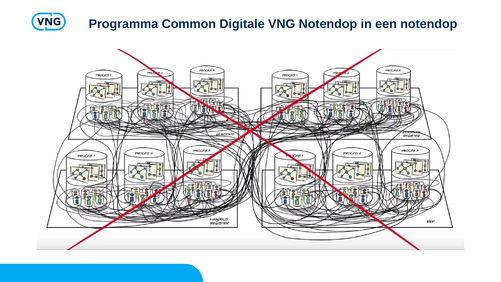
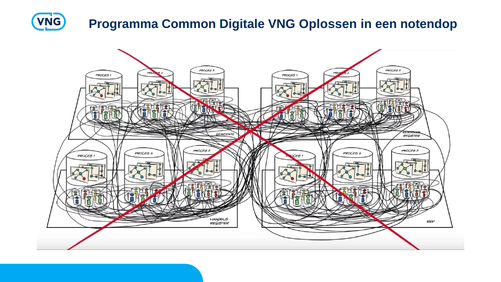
VNG Notendop: Notendop -> Oplossen (328, 24)
